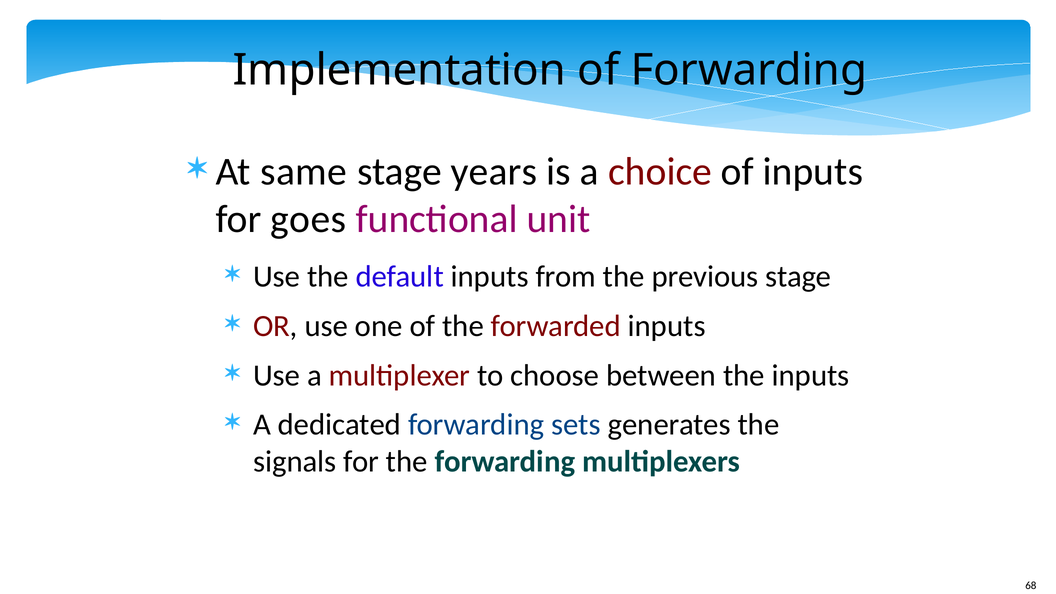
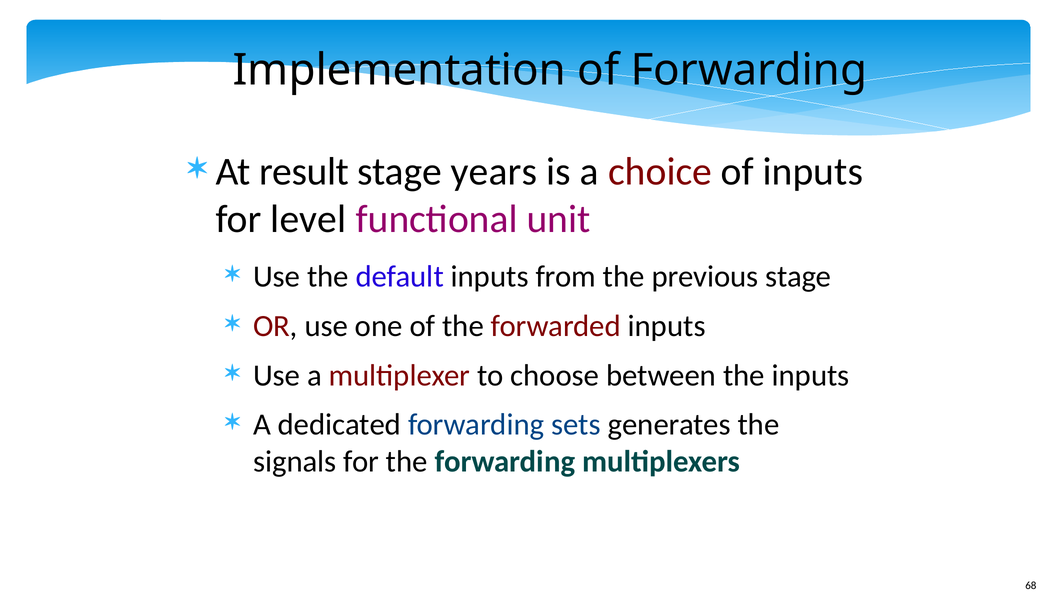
same: same -> result (304, 172)
goes: goes -> level (308, 219)
